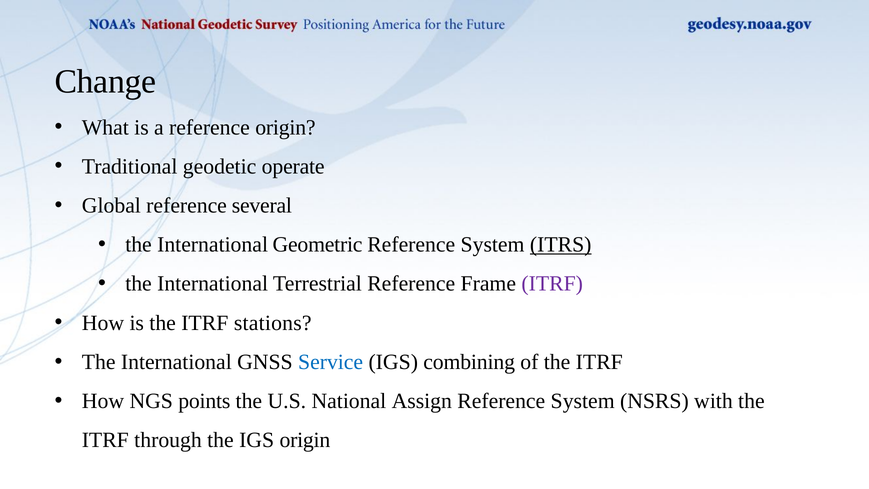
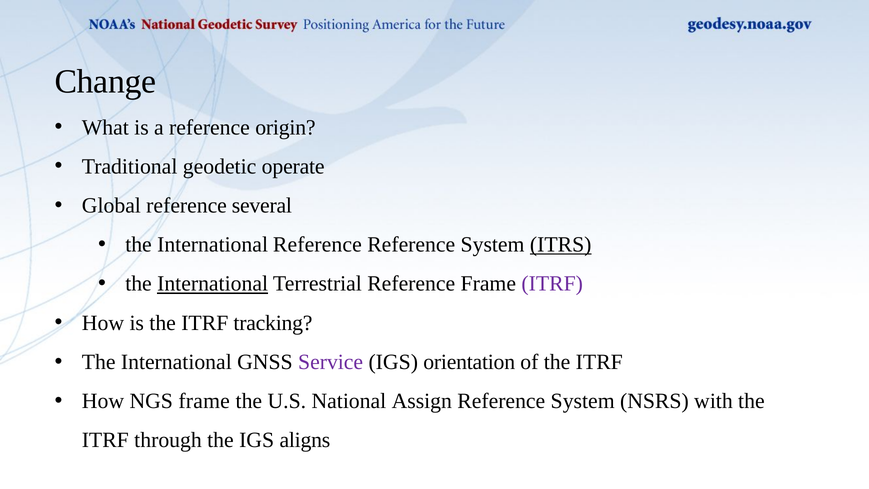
International Geometric: Geometric -> Reference (317, 245)
International underline: none -> present (213, 284)
stations: stations -> tracking (273, 323)
Service colour: blue -> purple (331, 362)
combining: combining -> orientation (469, 362)
NGS points: points -> frame (204, 401)
IGS origin: origin -> aligns (305, 440)
